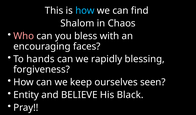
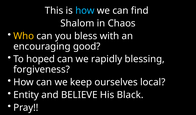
Who colour: pink -> yellow (24, 36)
faces: faces -> good (87, 46)
hands: hands -> hoped (41, 59)
seen: seen -> local (153, 82)
